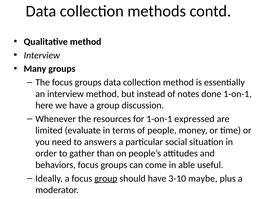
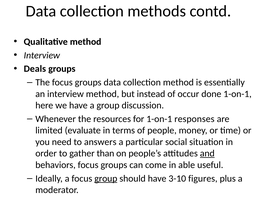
Many: Many -> Deals (35, 69)
notes: notes -> occur (188, 94)
expressed: expressed -> responses (194, 119)
and underline: none -> present (207, 154)
maybe: maybe -> figures (203, 179)
